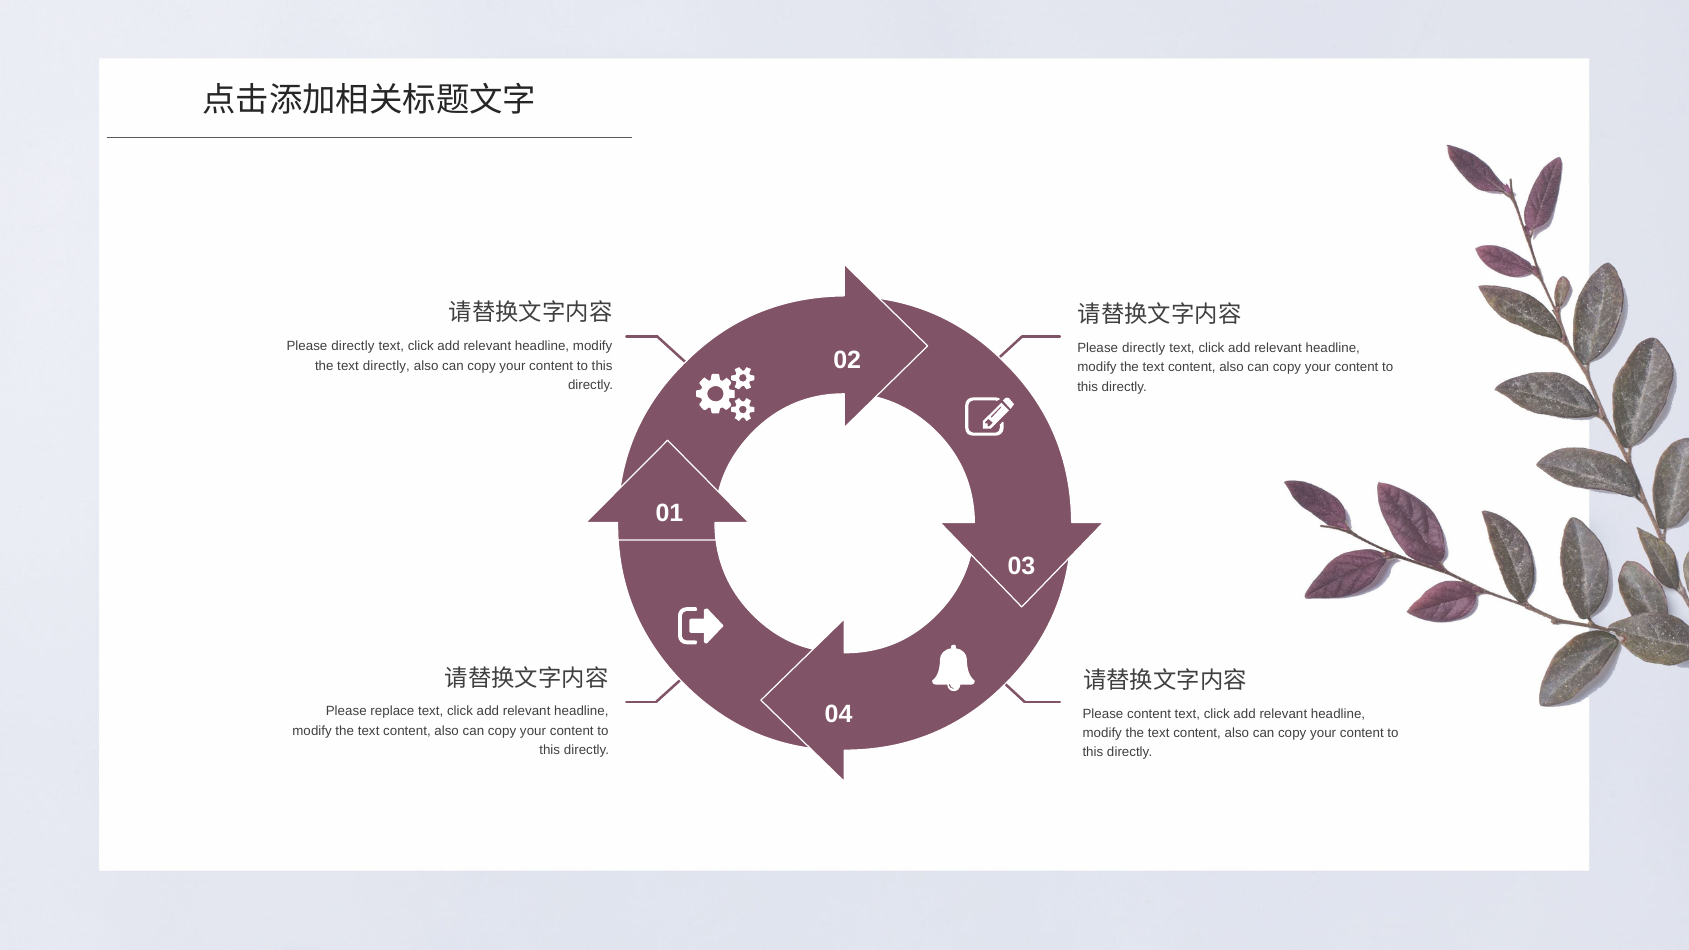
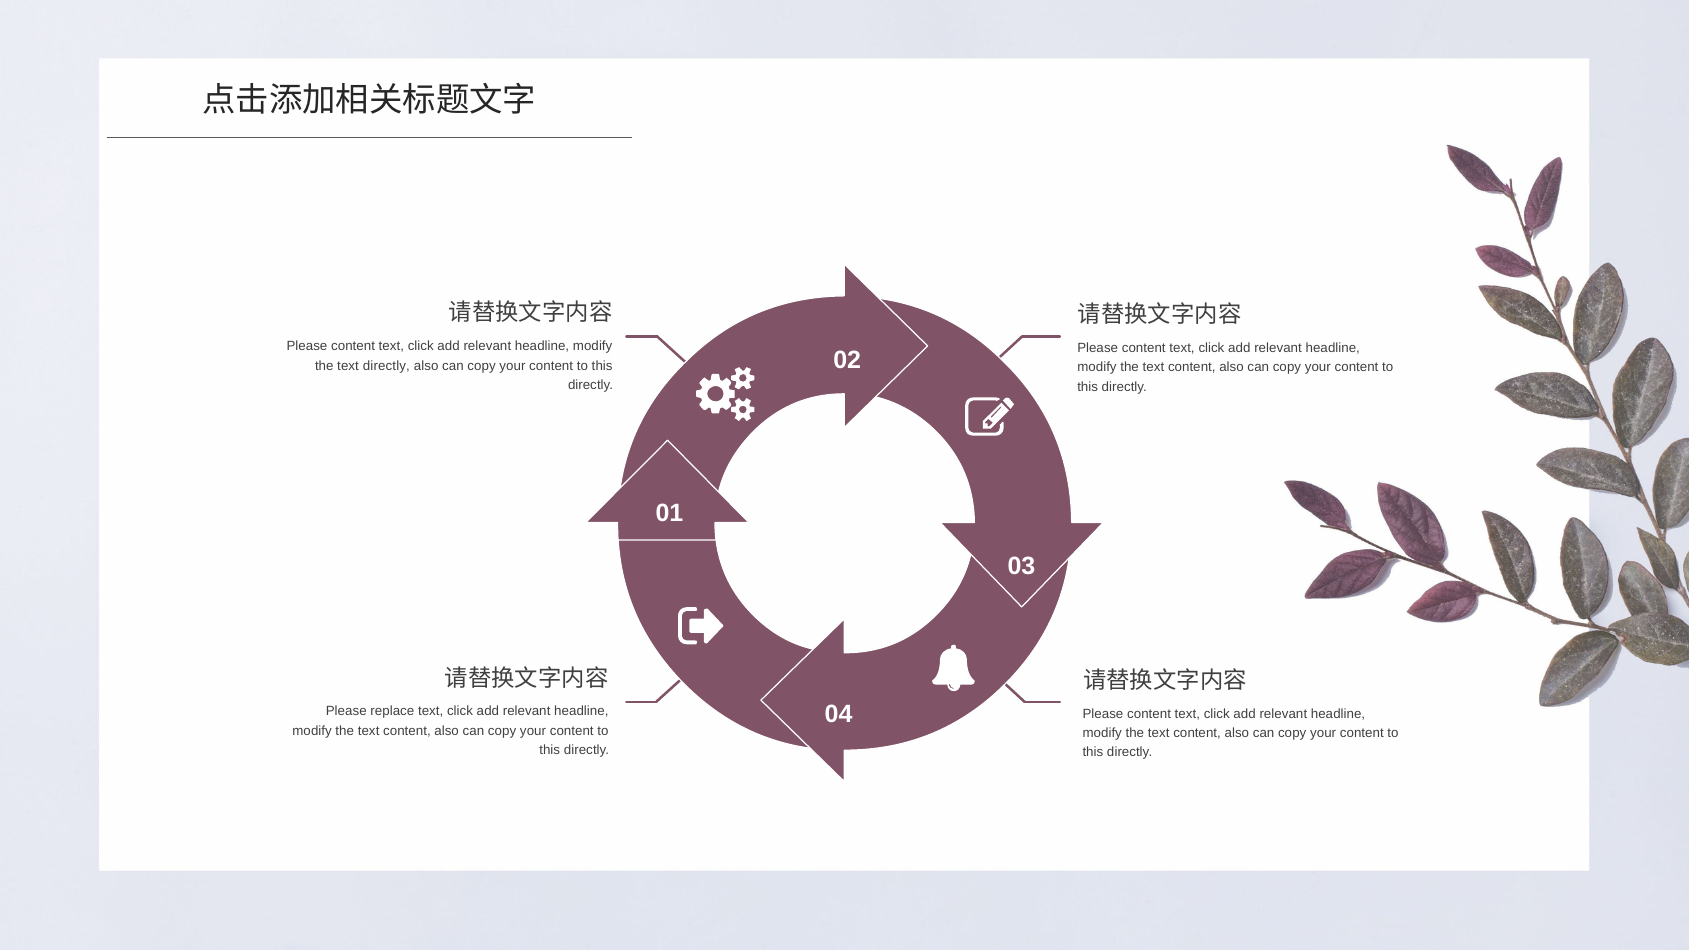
directly: directly -> content (353, 346)
directly: directly -> content (1144, 348)
